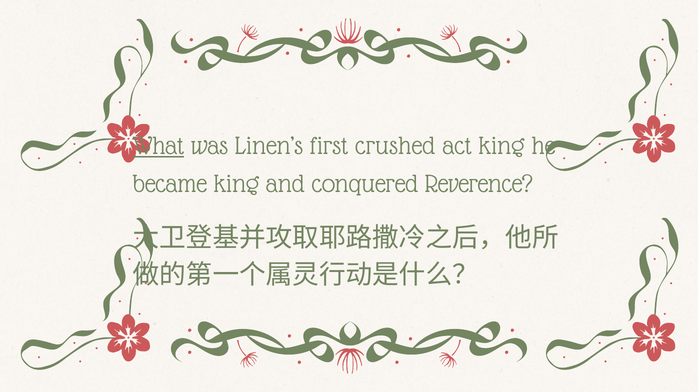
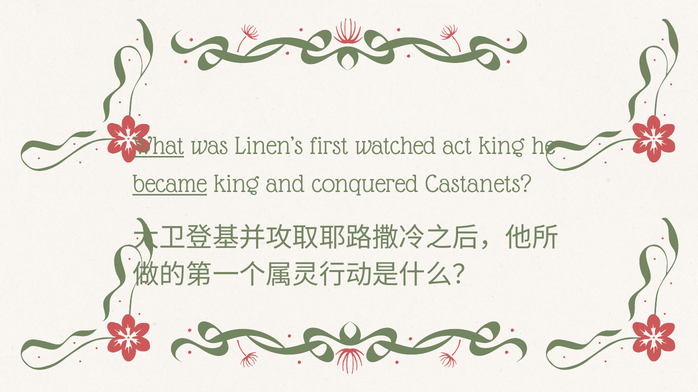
crushed: crushed -> watched (395, 145)
became underline: none -> present (170, 183)
Reverence: Reverence -> Castanets (479, 183)
